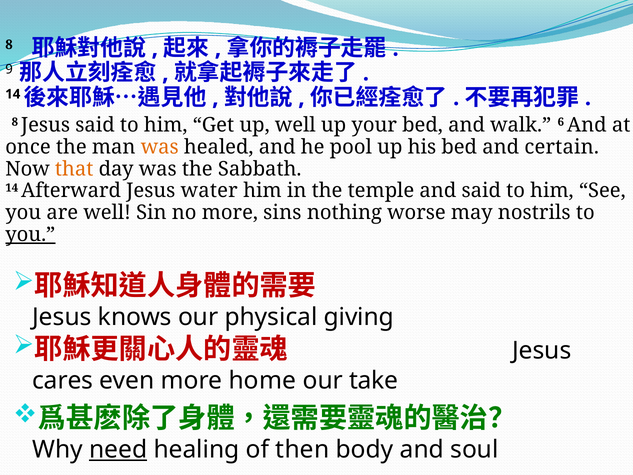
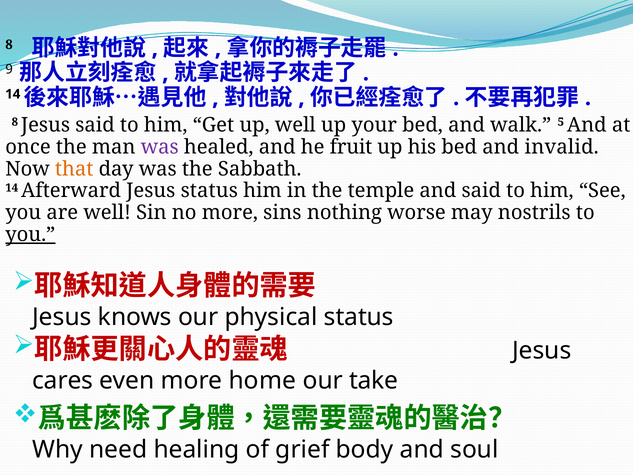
6: 6 -> 5 (561, 122)
was colour: orange -> purple (160, 147)
pool: pool -> fruit (351, 147)
certain: certain -> invalid (562, 147)
Jesus water: water -> status (209, 191)
physical giving: giving -> status (359, 317)
need underline: present -> none (118, 449)
then: then -> grief (302, 449)
